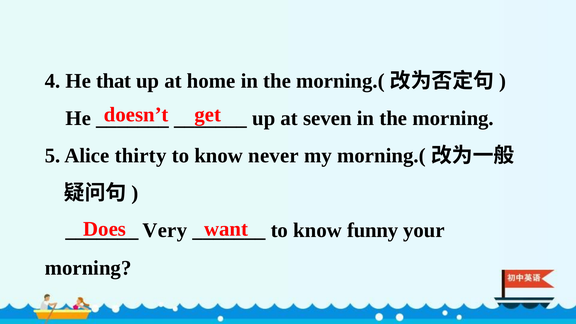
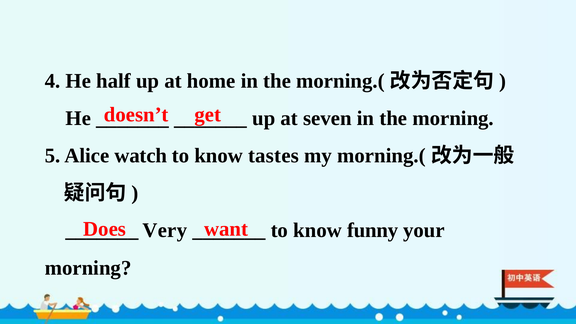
that: that -> half (114, 81)
thirty: thirty -> watch (141, 156)
never: never -> tastes (274, 156)
